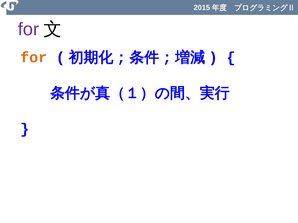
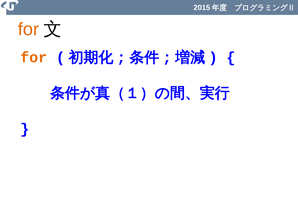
for colour: purple -> orange (29, 29)
